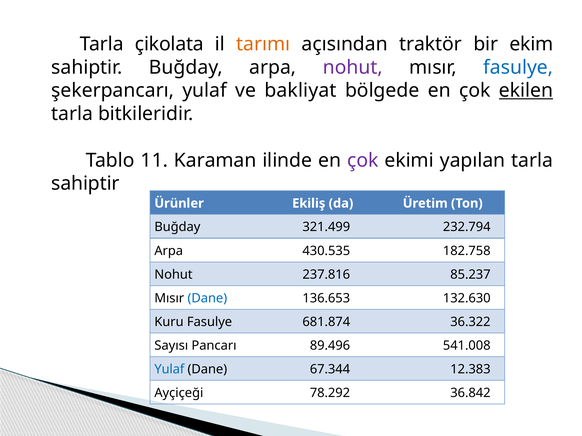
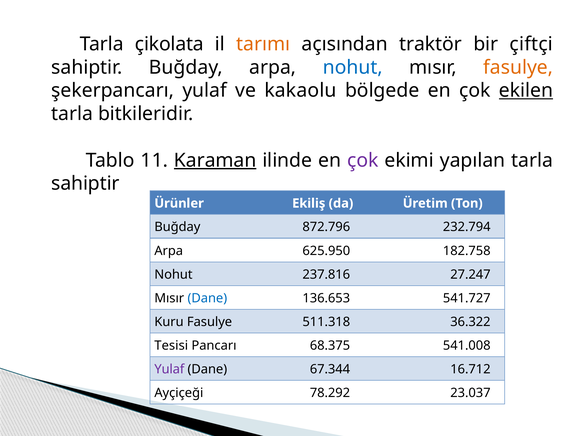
ekim: ekim -> çiftçi (531, 44)
nohut colour: purple -> blue (353, 67)
fasulye colour: blue -> orange (518, 67)
bakliyat: bakliyat -> kakaolu (300, 91)
Karaman underline: none -> present (215, 161)
321.499: 321.499 -> 872.796 (326, 227)
430.535: 430.535 -> 625.950 (326, 251)
85.237: 85.237 -> 27.247 (470, 275)
132.630: 132.630 -> 541.727 (467, 299)
681.874: 681.874 -> 511.318 (326, 322)
Sayısı: Sayısı -> Tesisi (171, 346)
89.496: 89.496 -> 68.375 (330, 346)
Yulaf colour: blue -> purple (169, 370)
12.383: 12.383 -> 16.712 (470, 370)
36.842: 36.842 -> 23.037 (470, 393)
